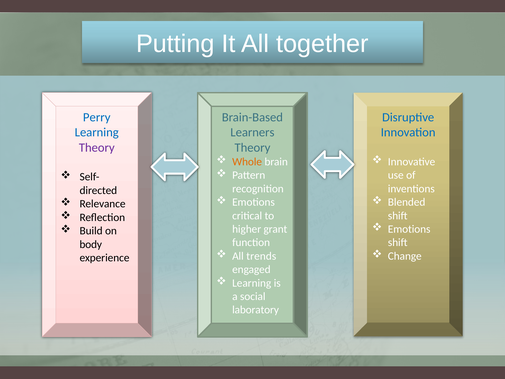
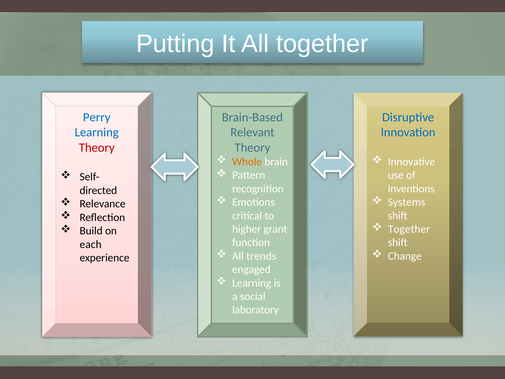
Learners: Learners -> Relevant (252, 132)
Theory colour: purple -> red (97, 147)
Blended: Blended -> Systems (407, 202)
Emotions: Emotions -> Together (409, 229)
body: body -> each (91, 244)
